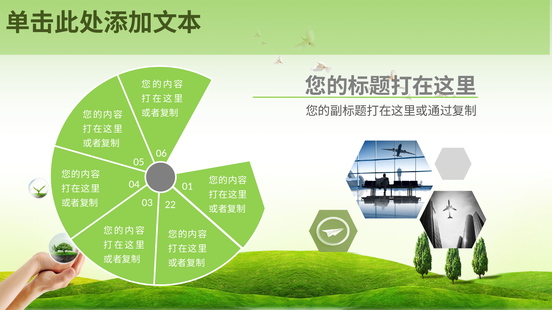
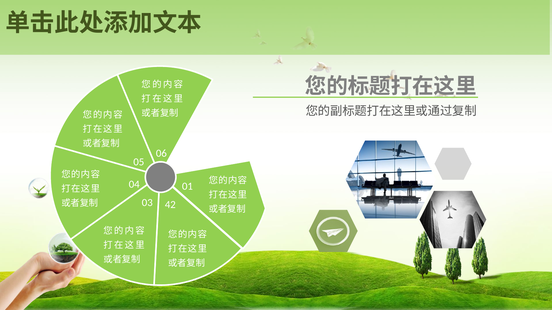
22: 22 -> 42 (170, 205)
